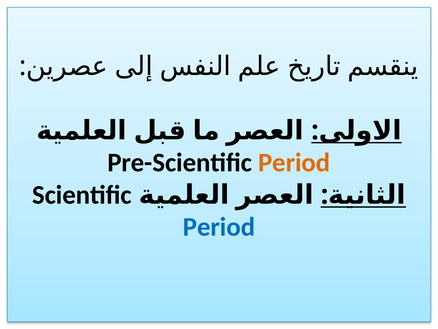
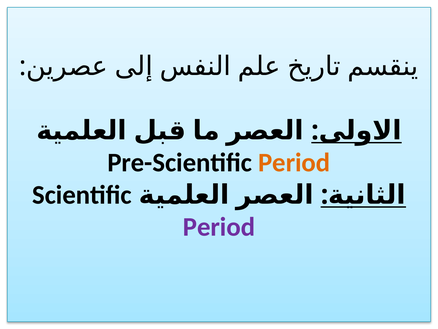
Period colour: blue -> purple (219, 227)
